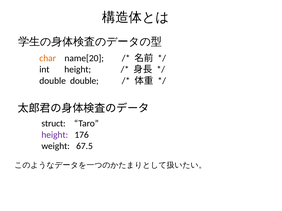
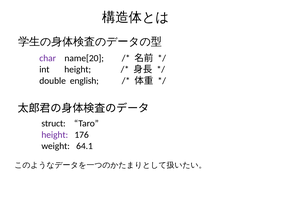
char colour: orange -> purple (48, 58)
double double: double -> english (84, 81)
67.5: 67.5 -> 64.1 (84, 146)
